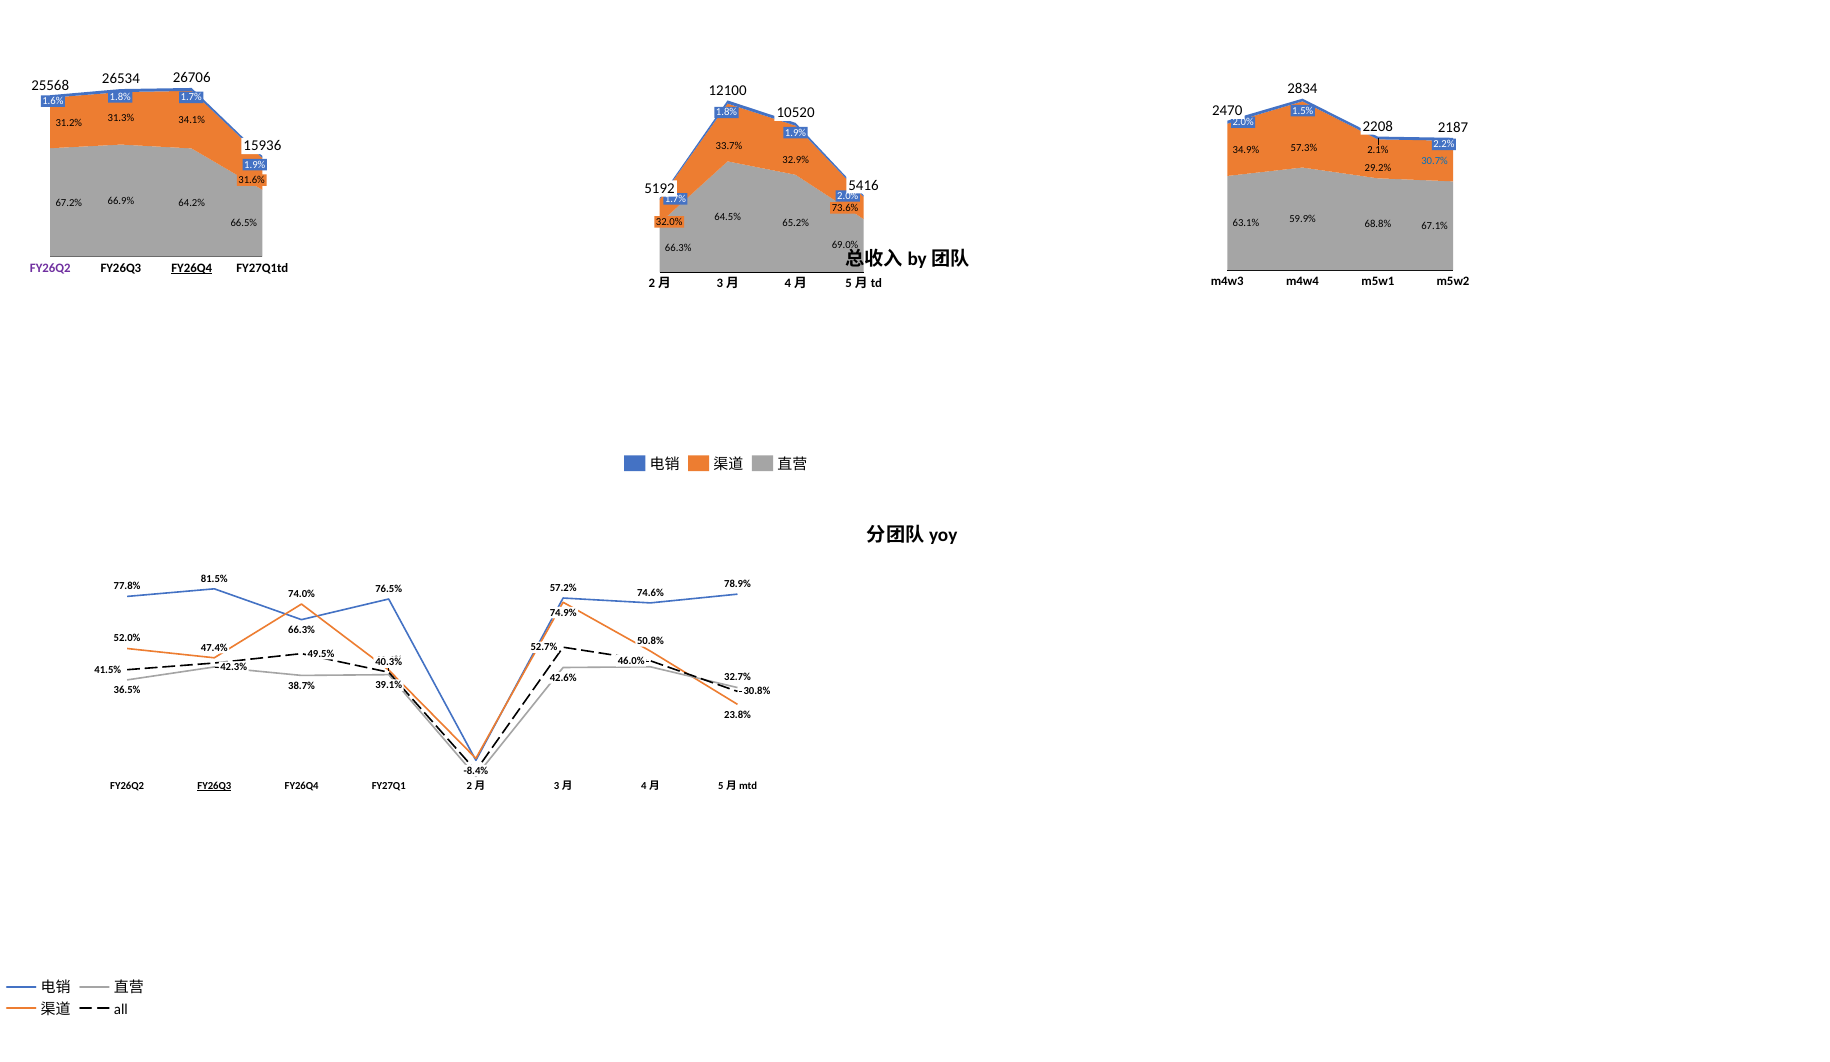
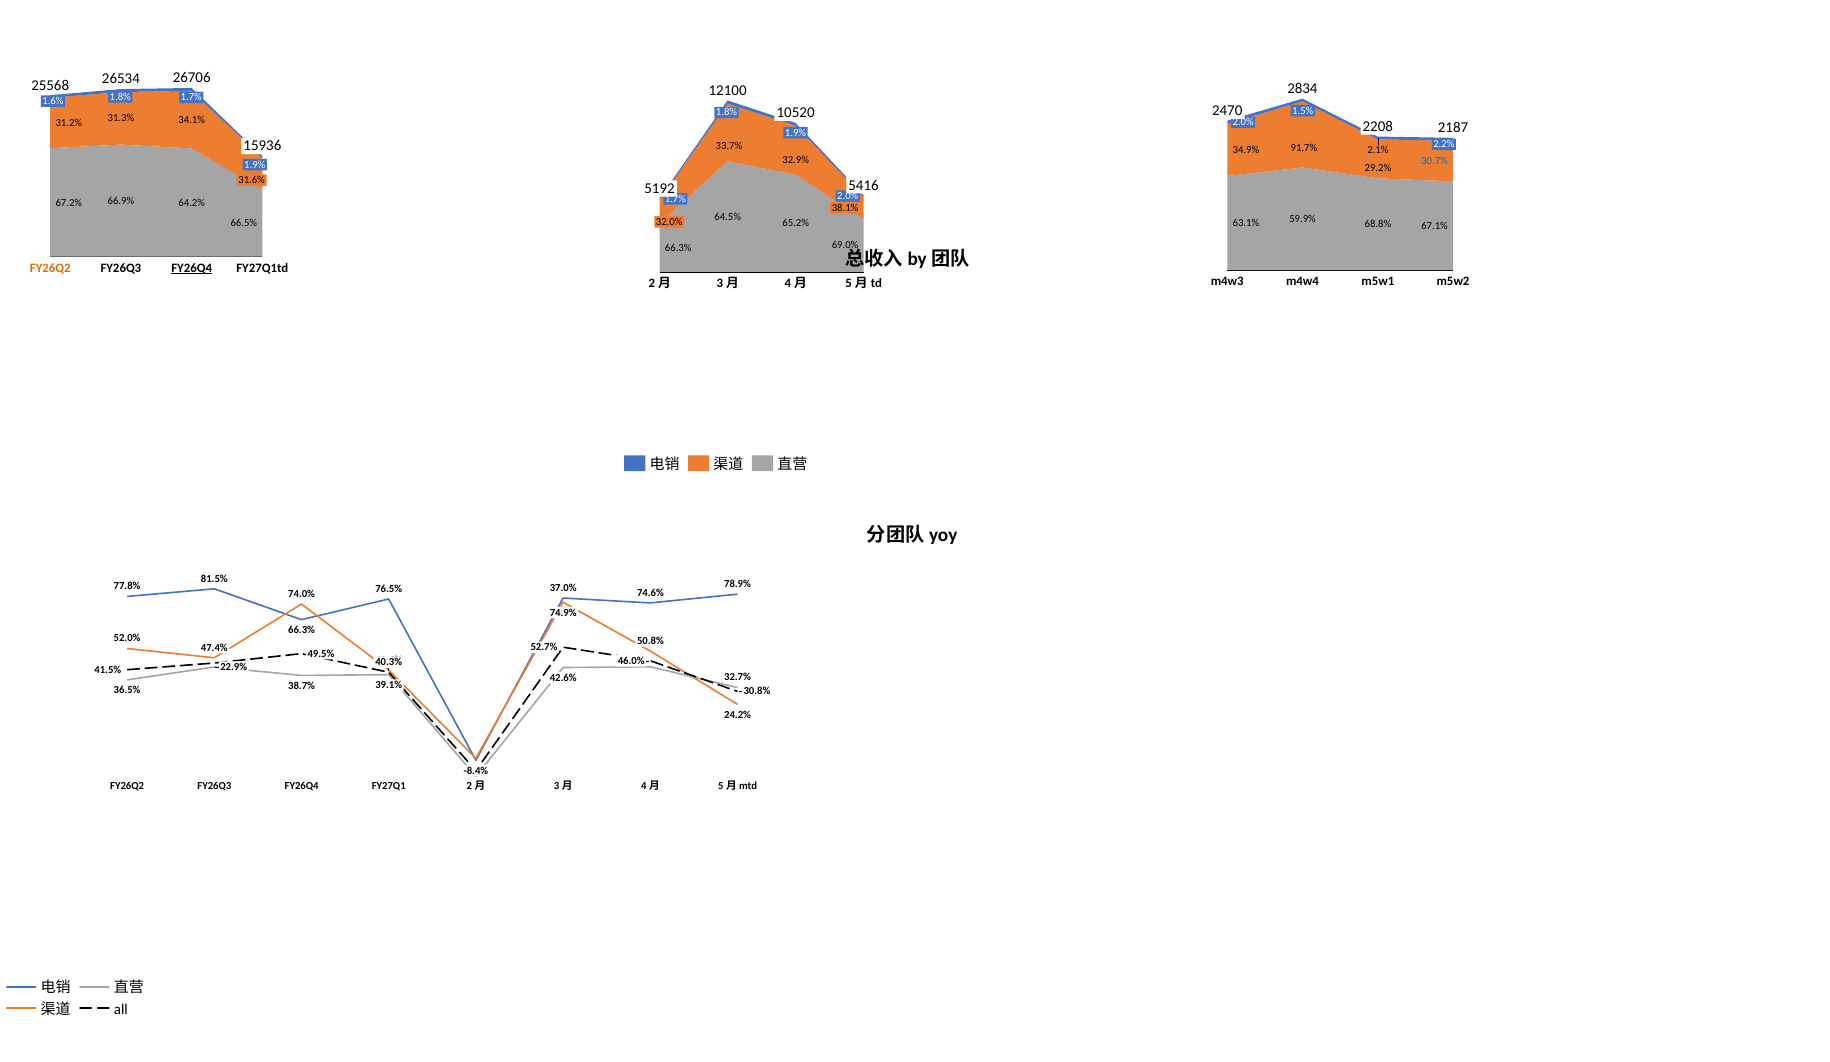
57.3%: 57.3% -> 91.7% (1304, 148)
73.6%: 73.6% -> 38.1% (845, 208)
FY26Q2 colour: purple -> orange (50, 268)
57.2%: 57.2% -> 37.0% (563, 588)
42.3%: 42.3% -> 22.9% (234, 667)
23.8%: 23.8% -> 24.2% (738, 715)
FY26Q3 underline: present -> none (214, 786)
